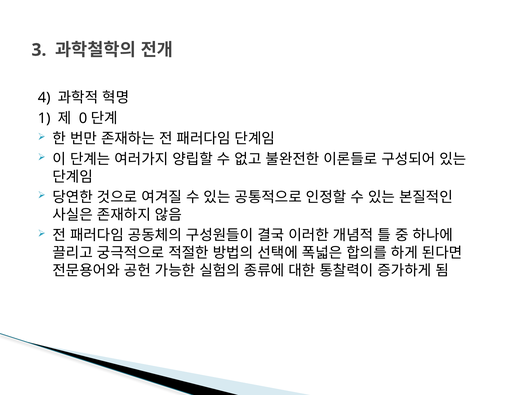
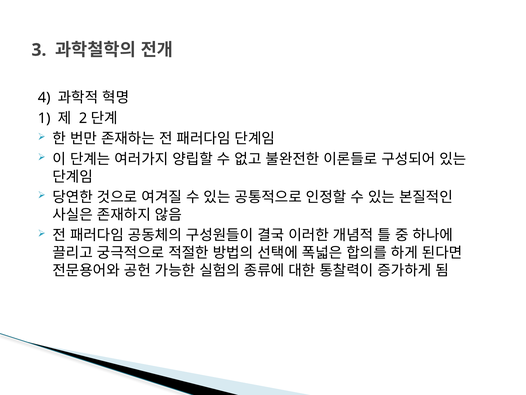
0: 0 -> 2 (83, 118)
